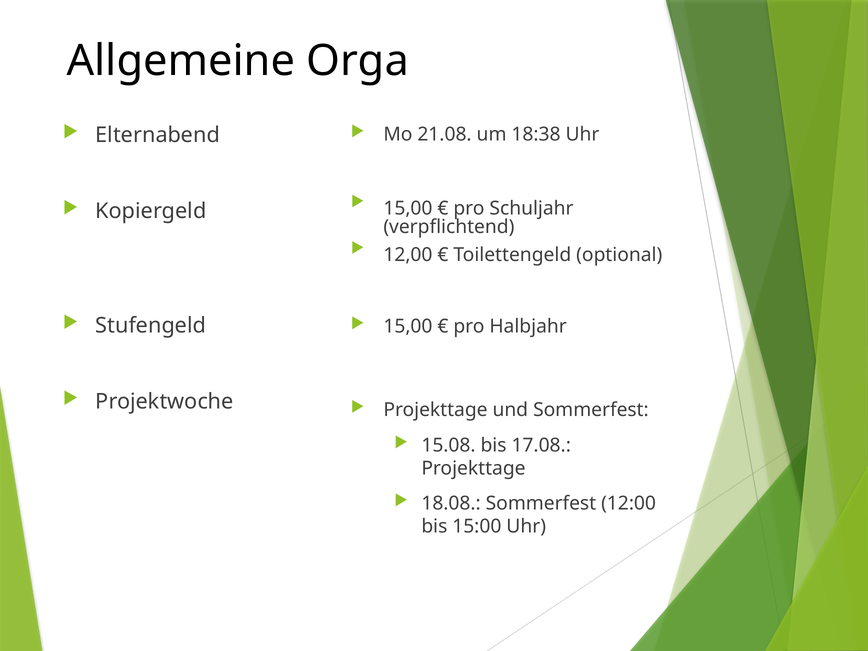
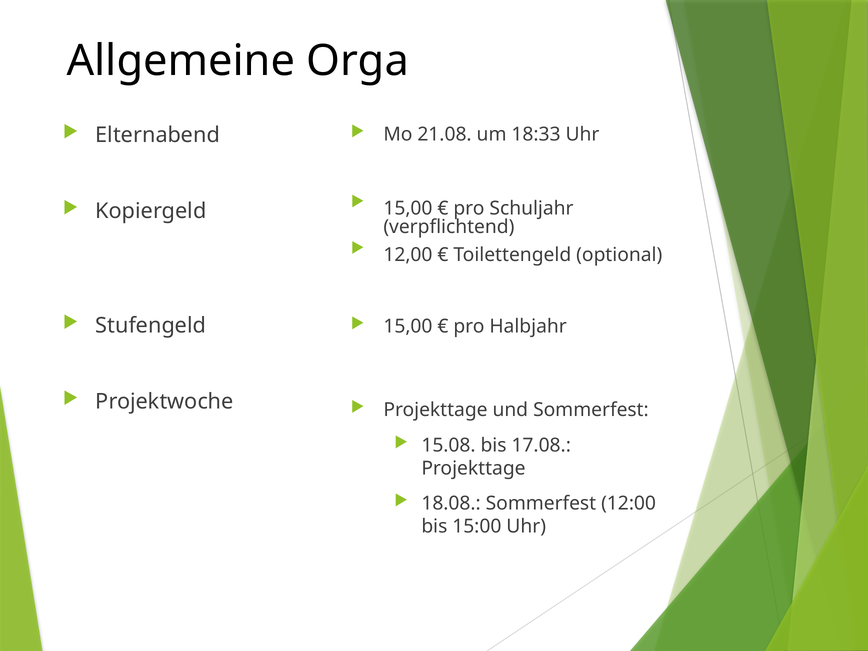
18:38: 18:38 -> 18:33 (536, 134)
